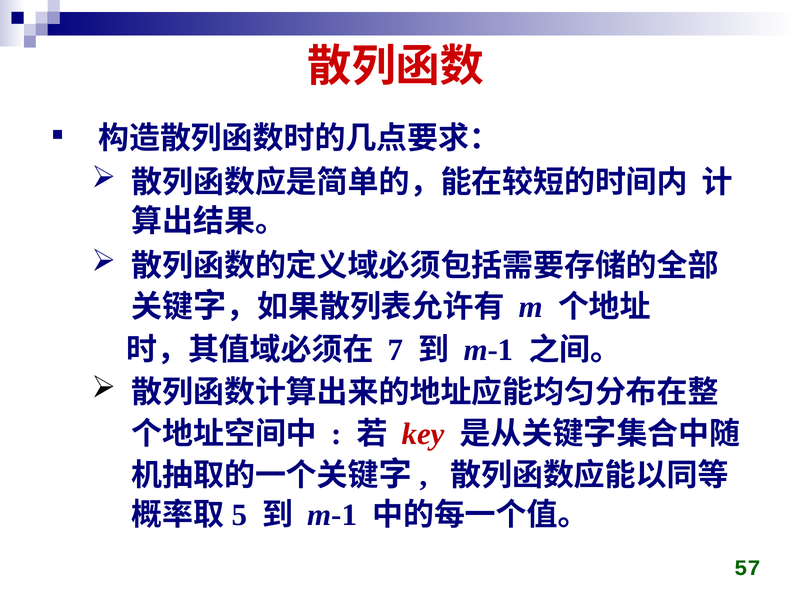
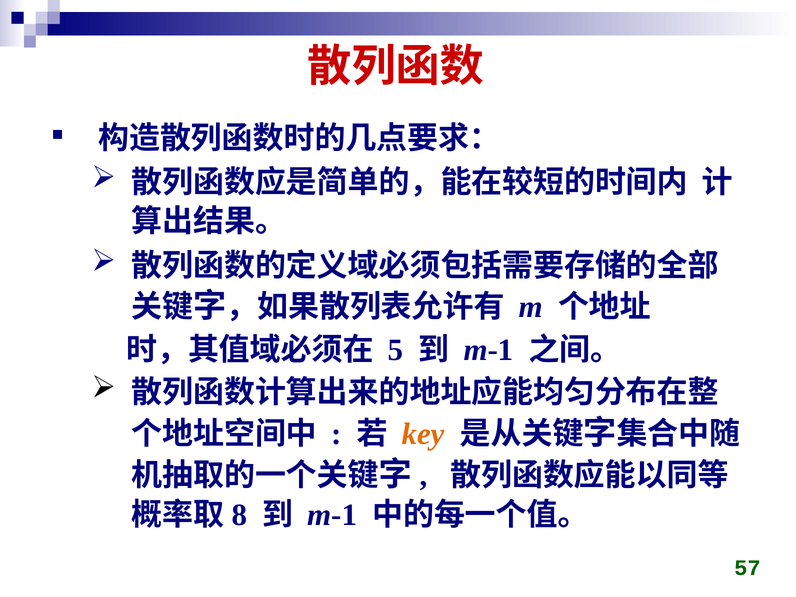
7: 7 -> 5 (396, 350)
key colour: red -> orange (423, 434)
5: 5 -> 8 (239, 515)
